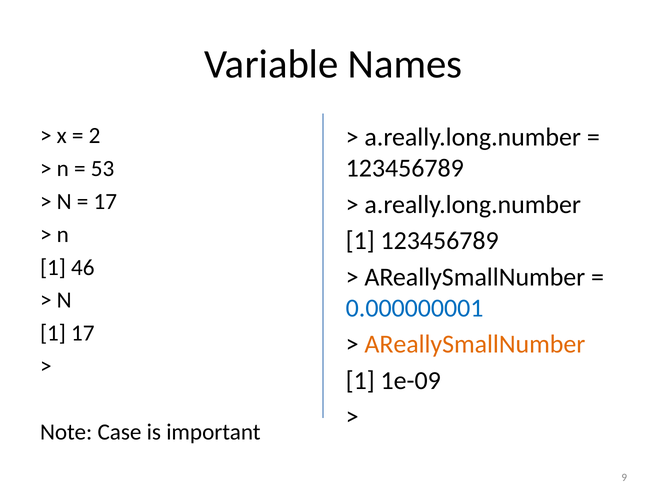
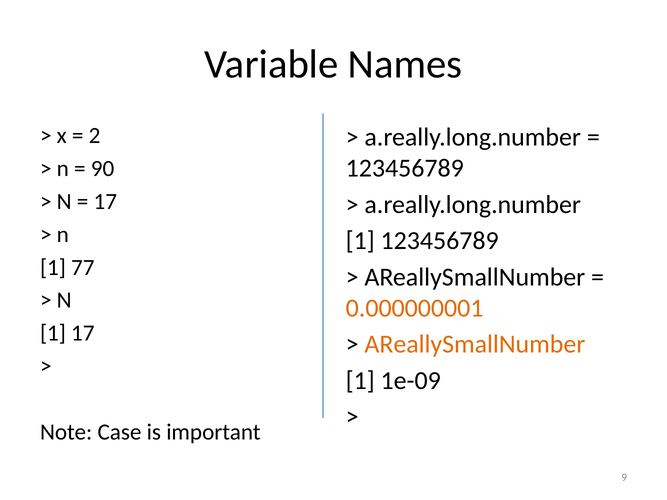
53: 53 -> 90 (103, 169)
46: 46 -> 77 (83, 268)
0.000000001 colour: blue -> orange (415, 308)
